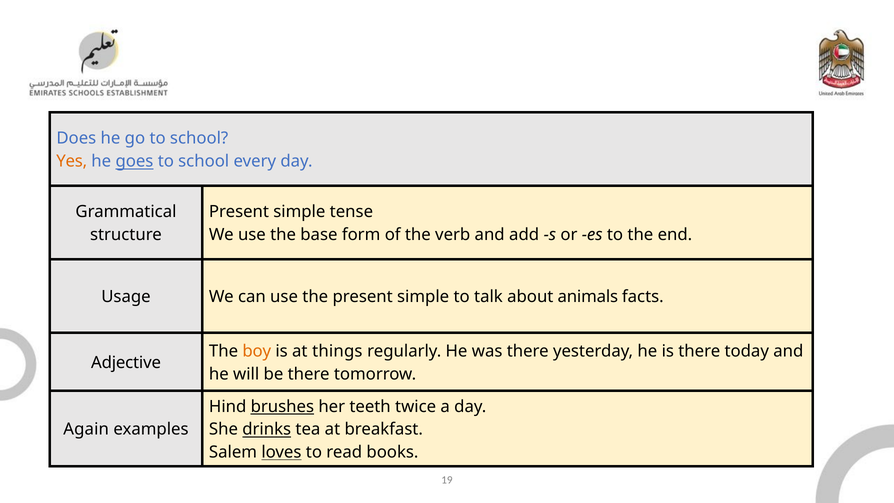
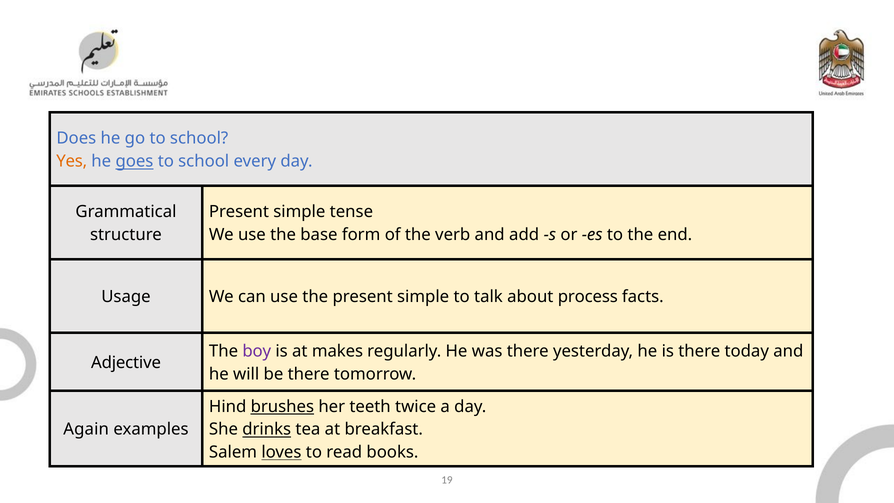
animals: animals -> process (588, 297)
boy colour: orange -> purple (257, 351)
things: things -> makes (338, 351)
